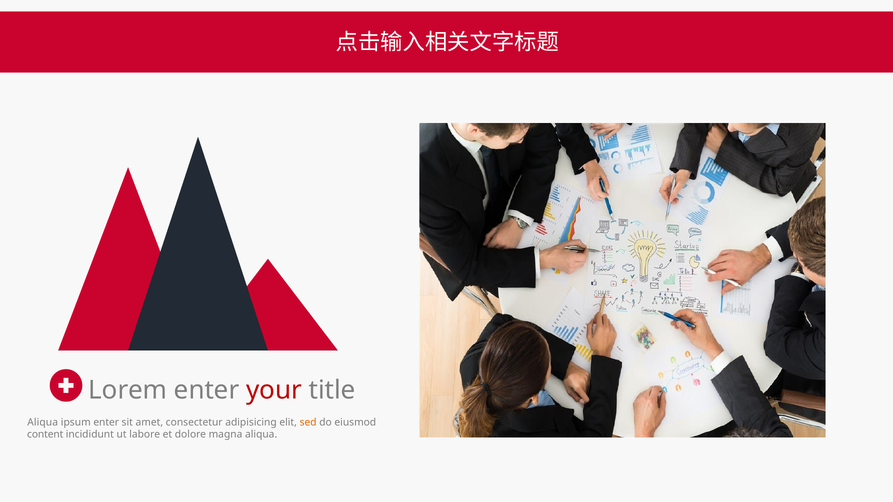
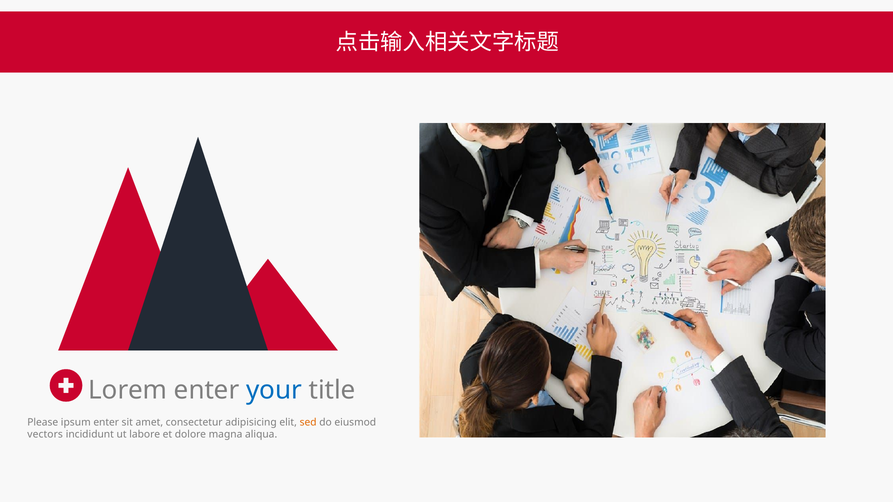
your colour: red -> blue (274, 391)
Aliqua: Aliqua -> Please (43, 423)
content: content -> vectors (45, 435)
